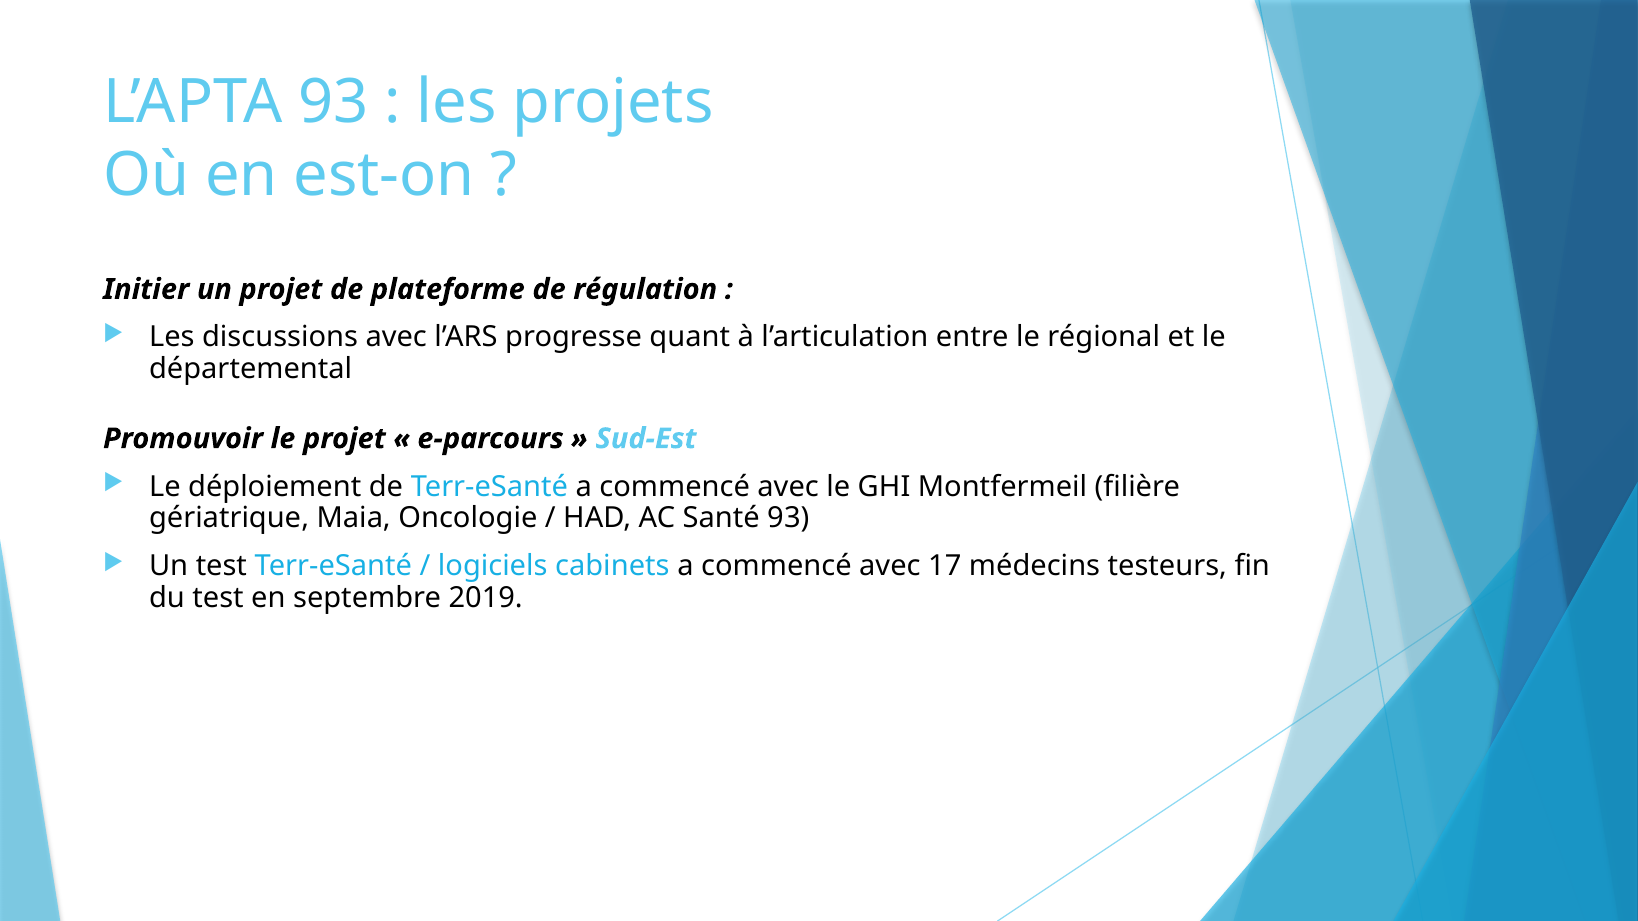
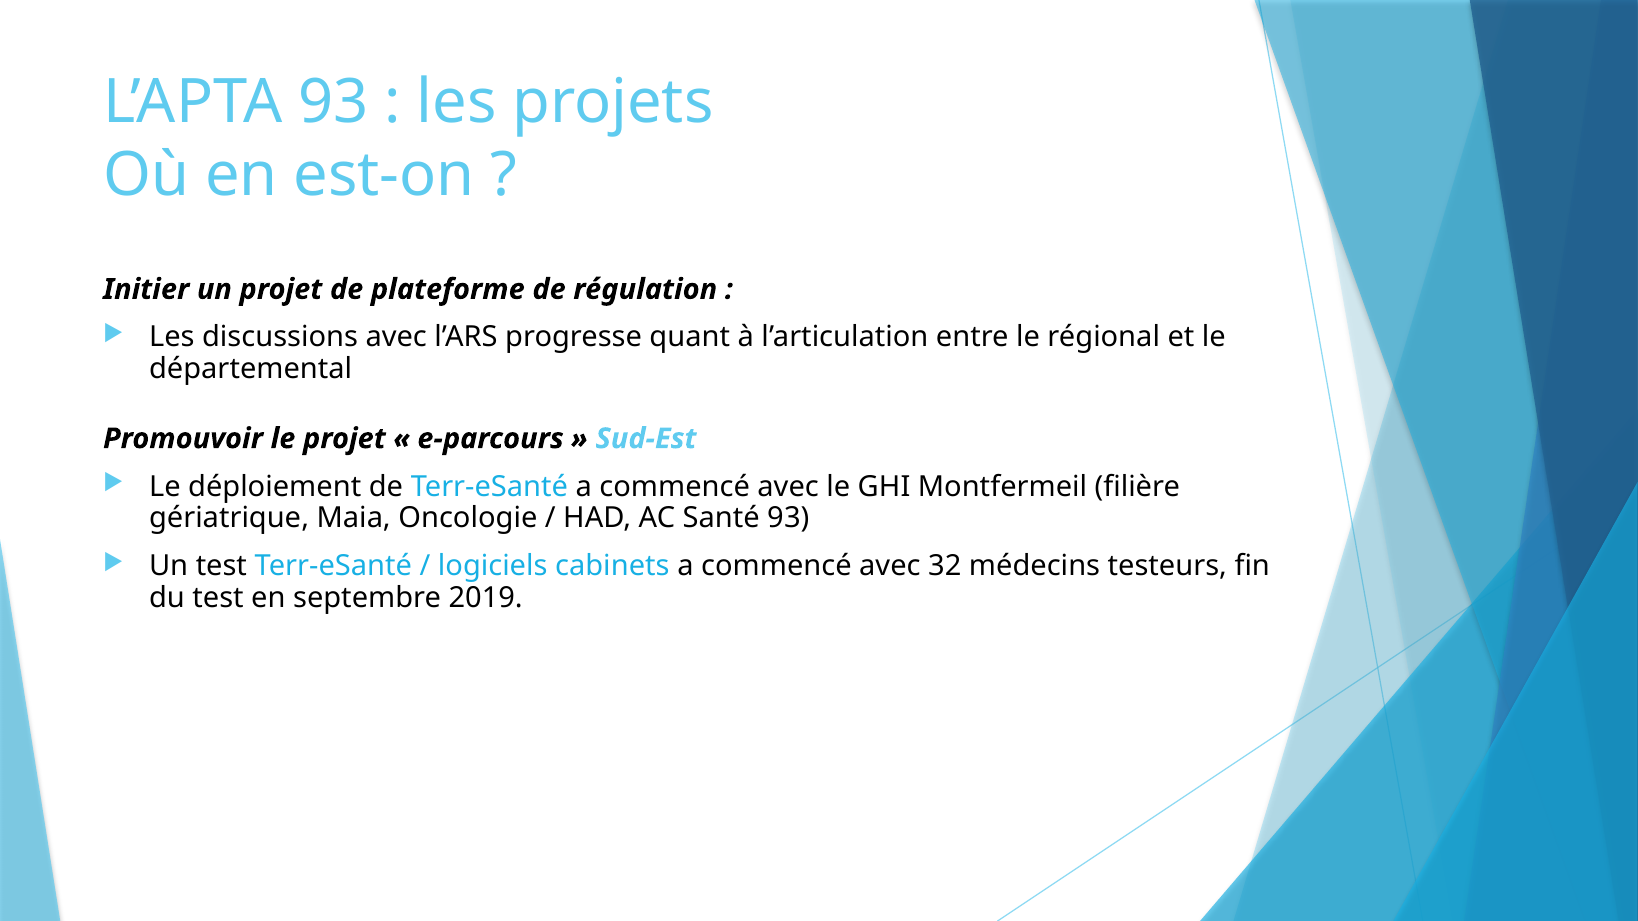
17: 17 -> 32 (945, 567)
